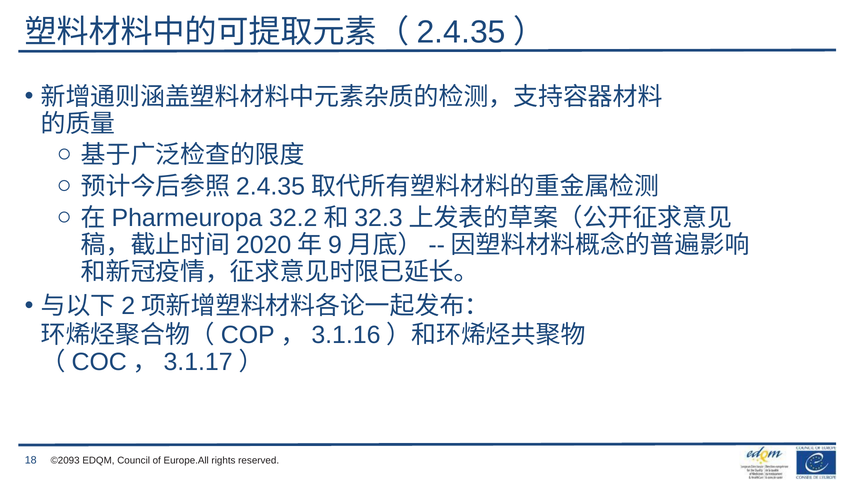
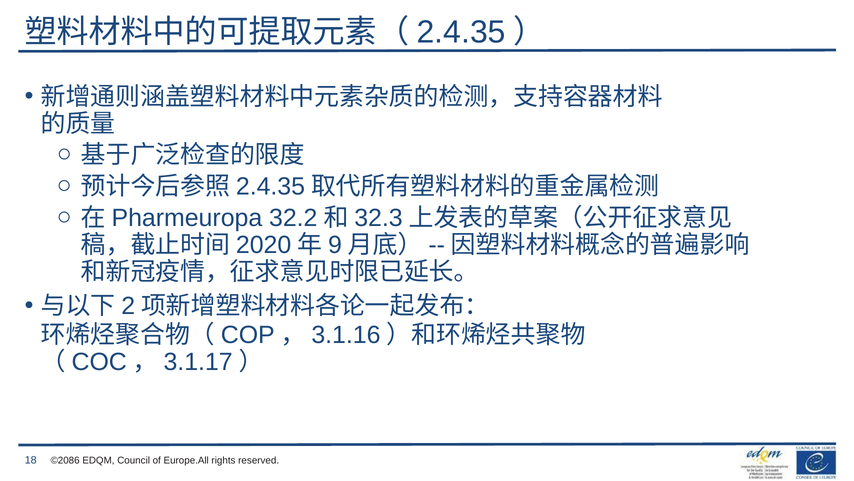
©2093: ©2093 -> ©2086 (65, 460)
